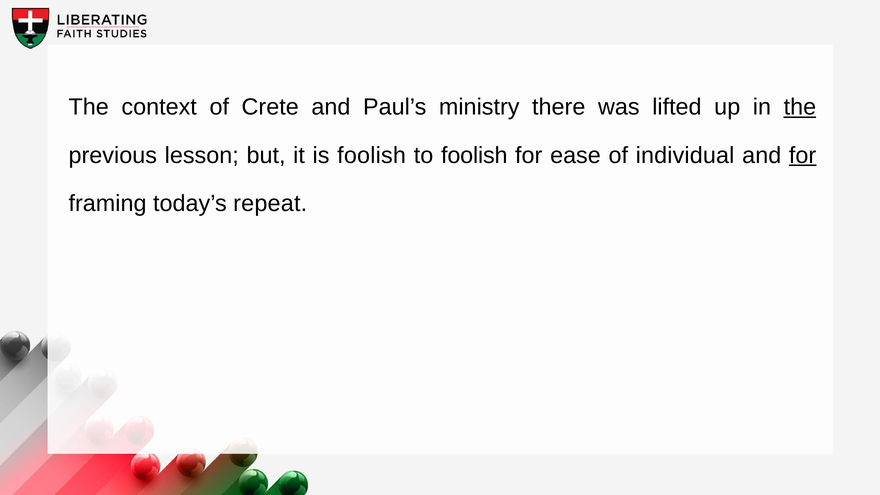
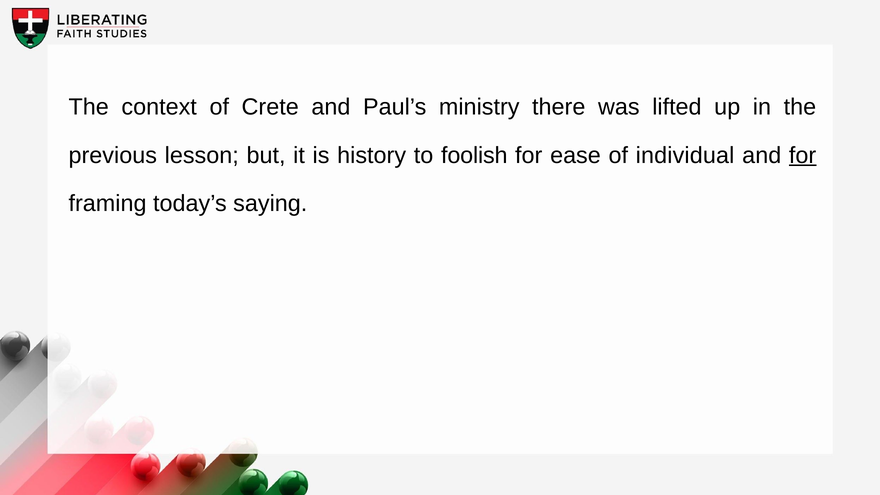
the underline: present -> none (800, 107)
is foolish: foolish -> history (372, 155)
repeat: repeat -> saying (270, 204)
